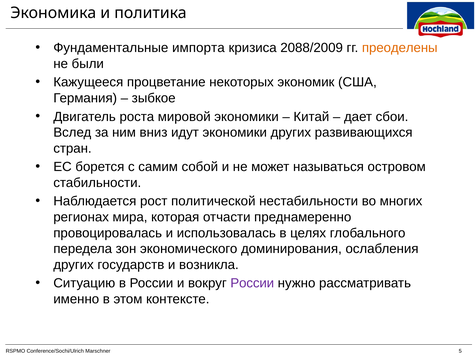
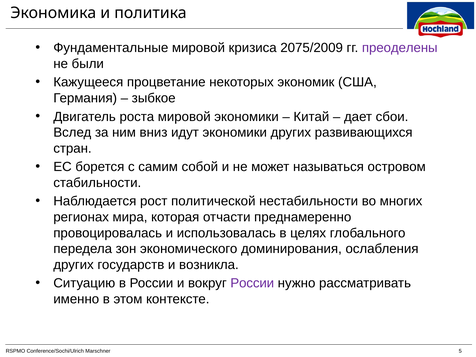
Фундаментальные импорта: импорта -> мировой (198, 48)
2088/2009: 2088/2009 -> 2075/2009 (312, 48)
преоделены colour: orange -> purple (400, 48)
